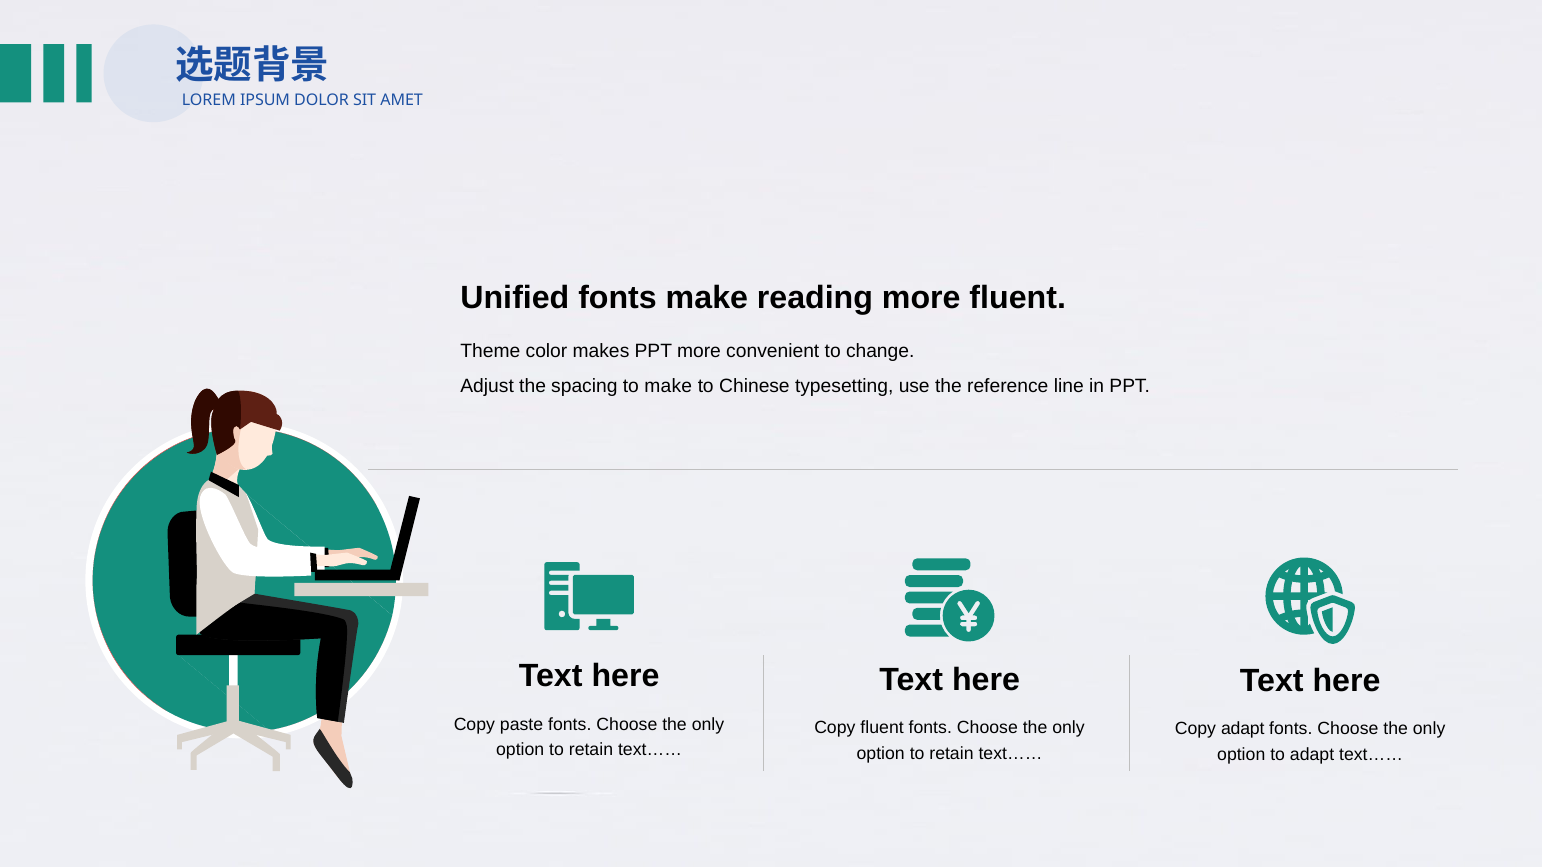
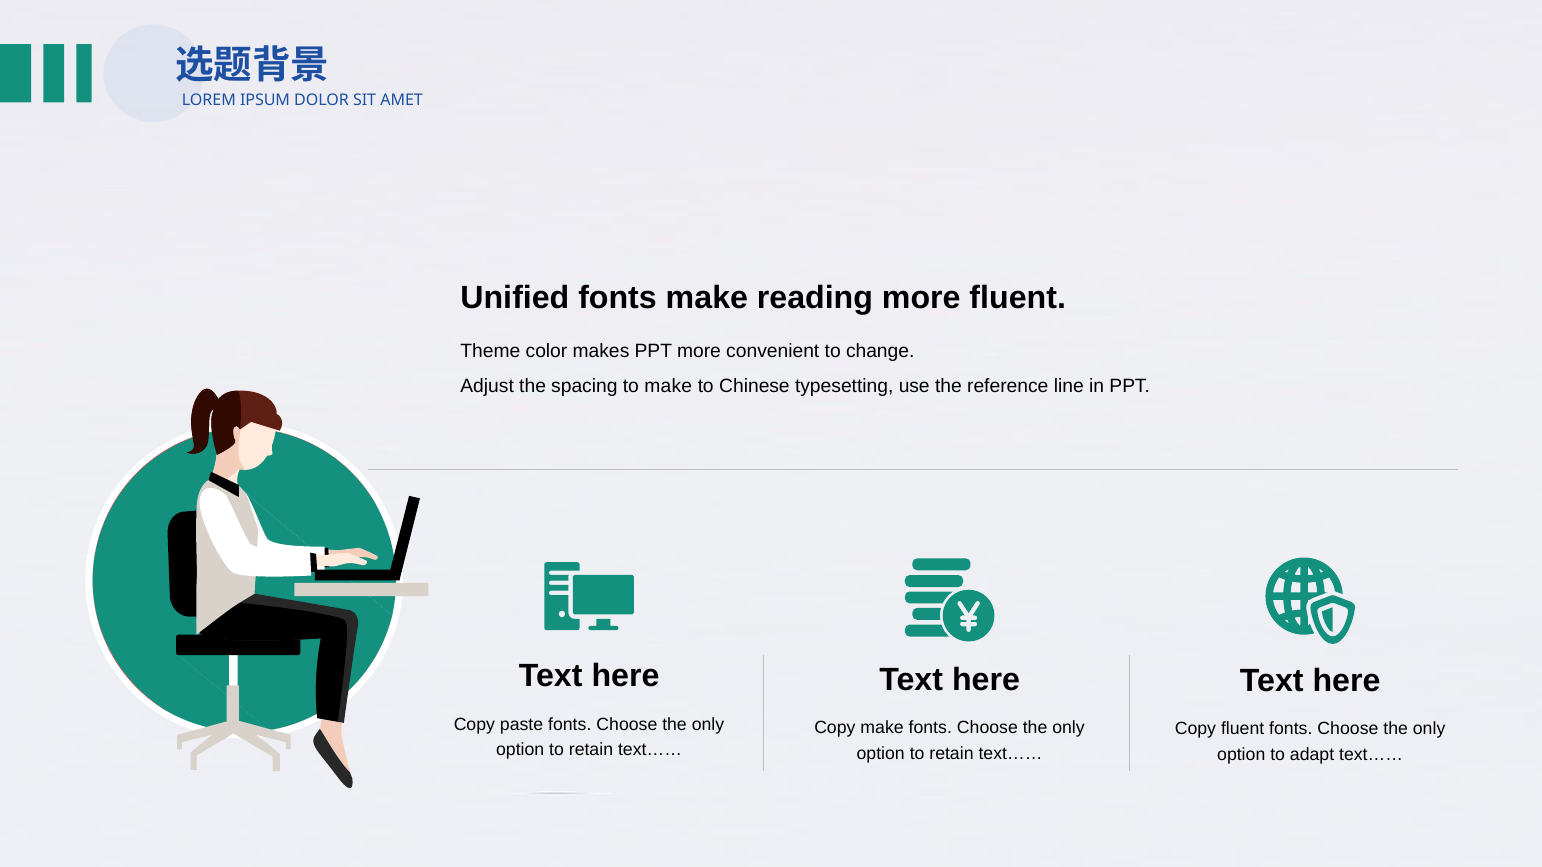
Copy fluent: fluent -> make (882, 728)
Copy adapt: adapt -> fluent (1243, 729)
